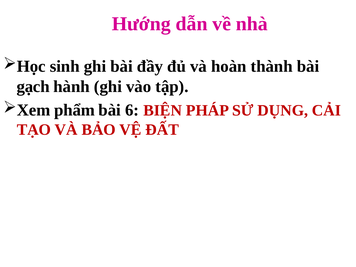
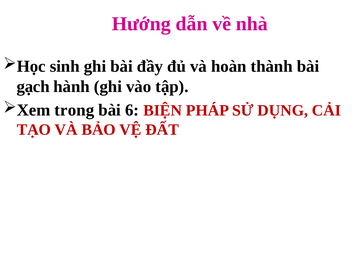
phẩm: phẩm -> trong (74, 110)
